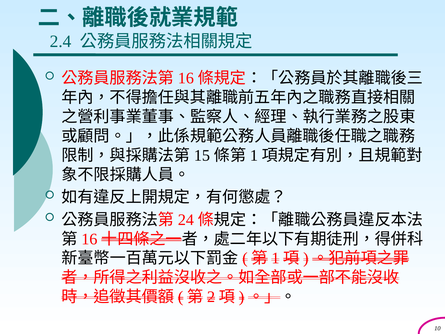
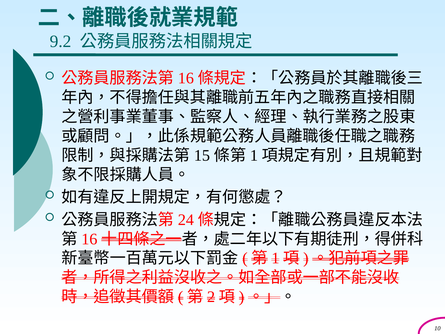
2.4: 2.4 -> 9.2 (60, 41)
